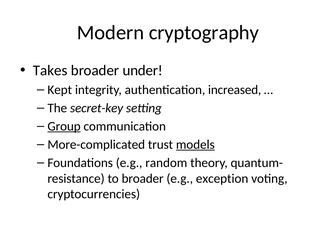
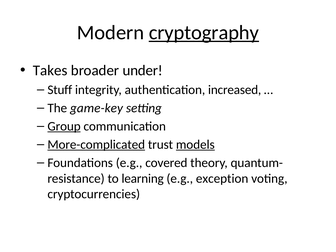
cryptography underline: none -> present (204, 33)
Kept: Kept -> Stuff (60, 90)
secret-key: secret-key -> game-key (97, 108)
More-complicated underline: none -> present (96, 145)
random: random -> covered (166, 163)
to broader: broader -> learning (143, 178)
